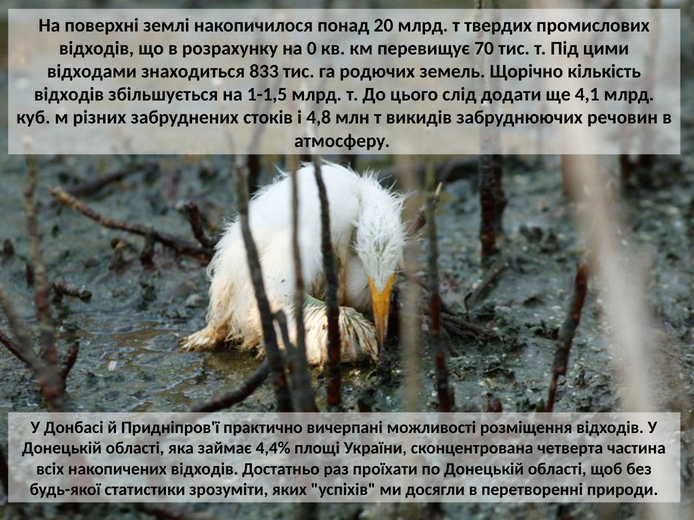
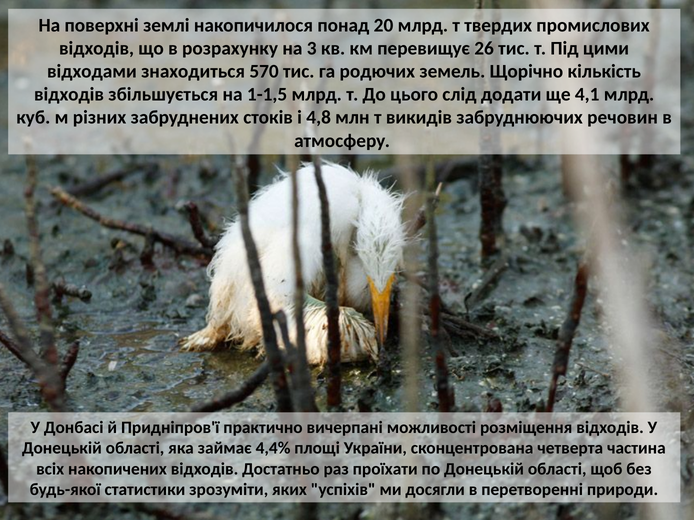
0: 0 -> 3 (312, 48)
70: 70 -> 26 (484, 48)
833: 833 -> 570 (264, 71)
